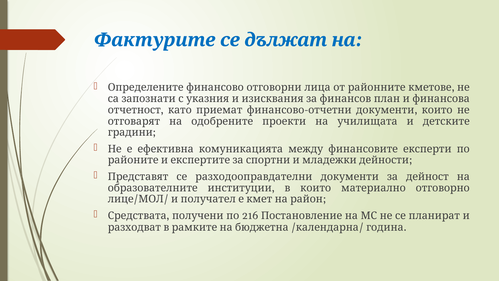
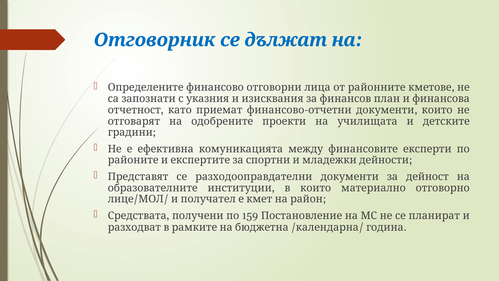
Фактурите: Фактурите -> Отговорник (155, 40)
216: 216 -> 159 (250, 215)
